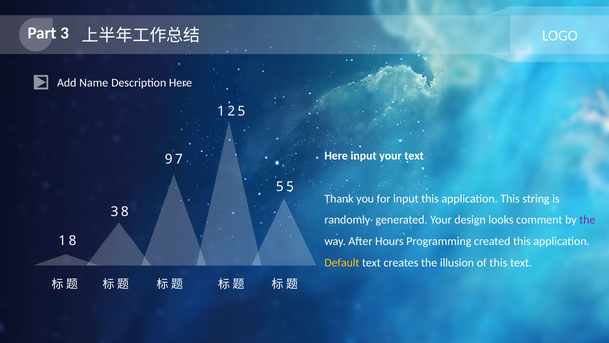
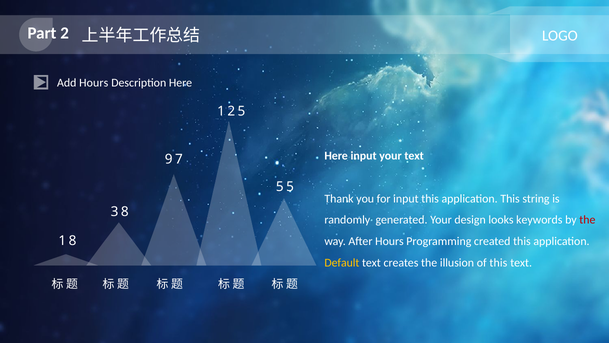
3: 3 -> 2 (65, 33)
Add Name: Name -> Hours (94, 83)
comment: comment -> keywords (539, 220)
the colour: purple -> red (587, 220)
